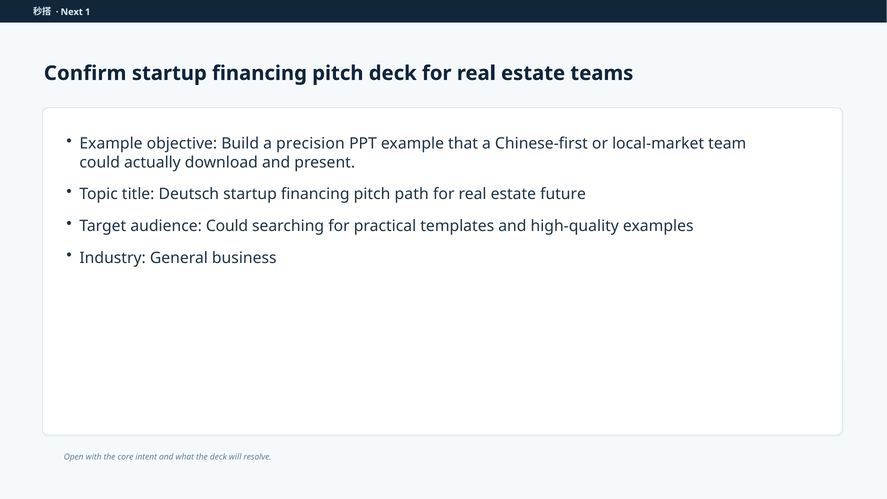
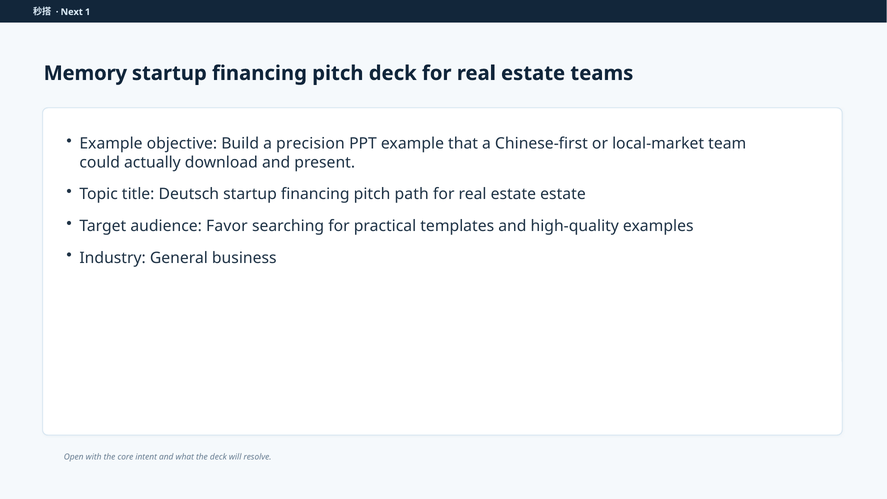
Confirm: Confirm -> Memory (85, 73)
estate future: future -> estate (563, 194)
audience Could: Could -> Favor (227, 226)
